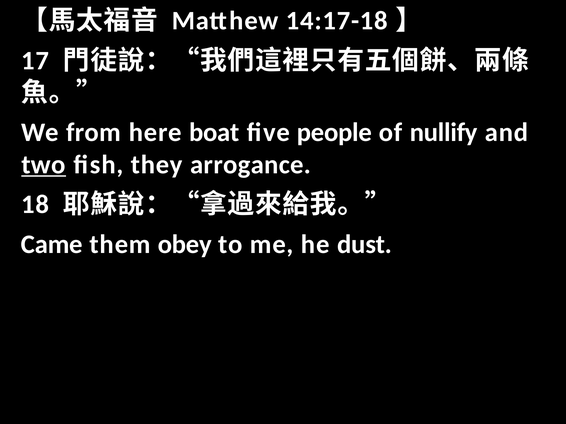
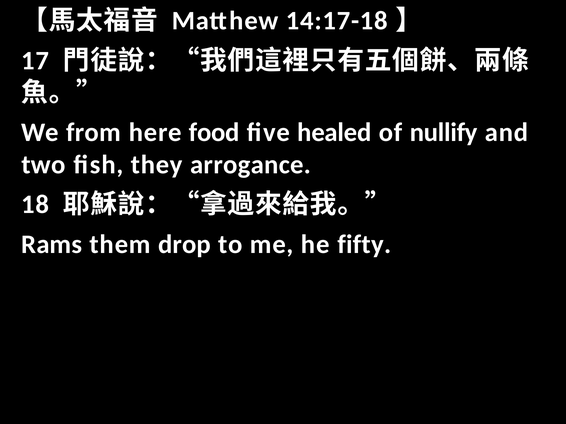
boat: boat -> food (214, 133)
people: people -> healed (334, 133)
two underline: present -> none (43, 165)
Came: Came -> Rams (52, 245)
obey: obey -> drop (185, 245)
dust: dust -> fifty (364, 245)
